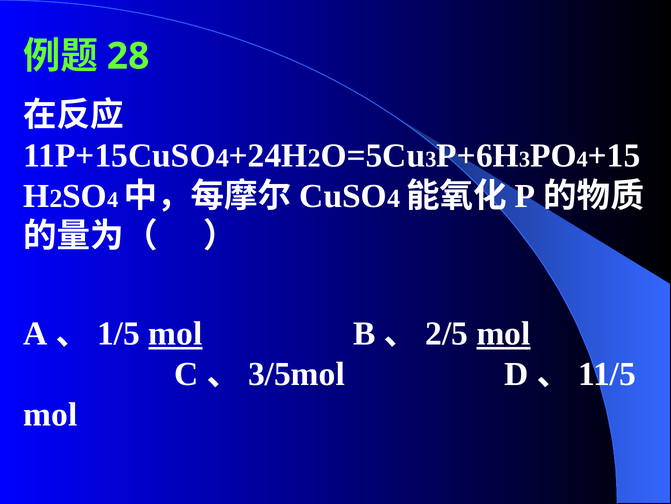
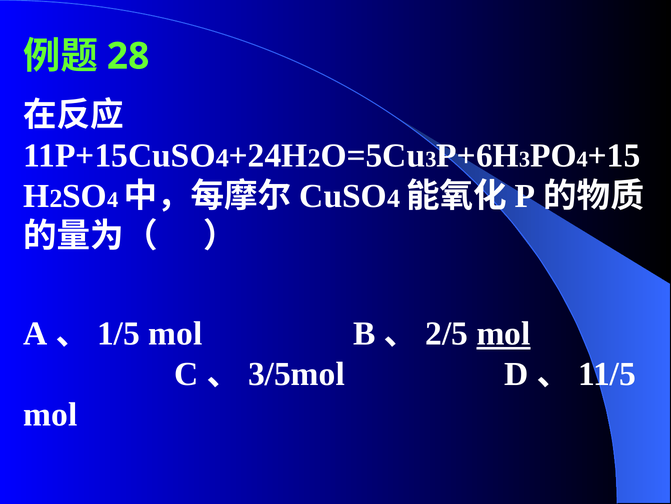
mol underline: present -> none (175, 333)
